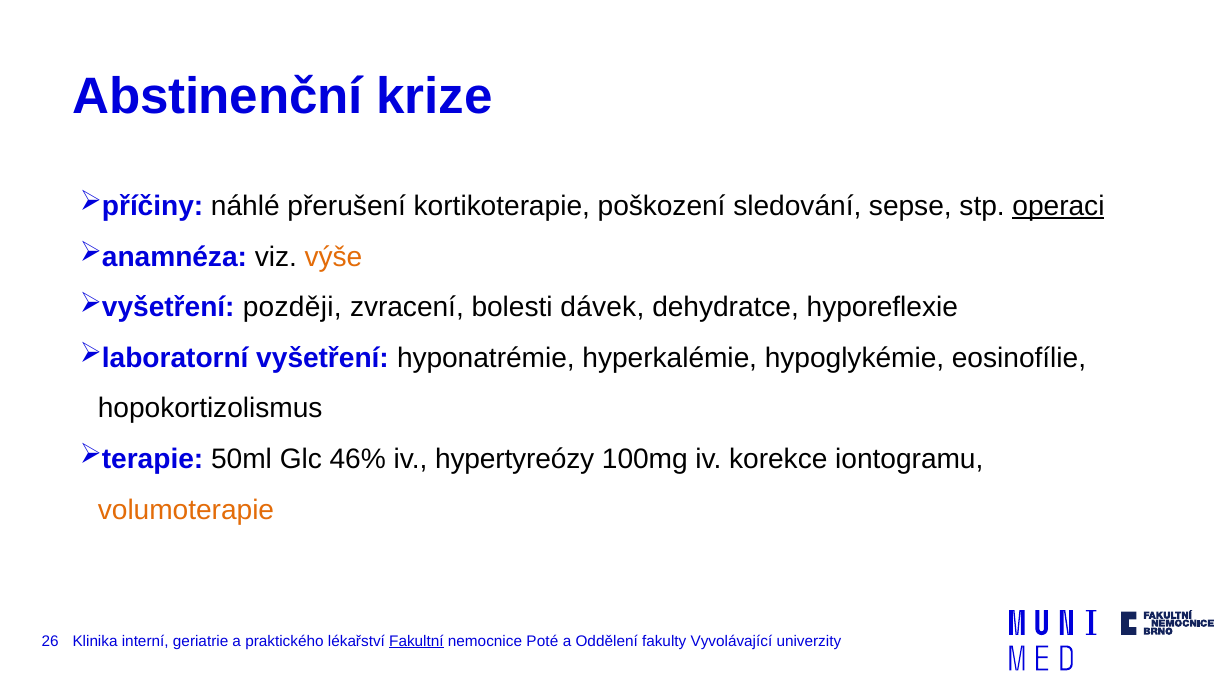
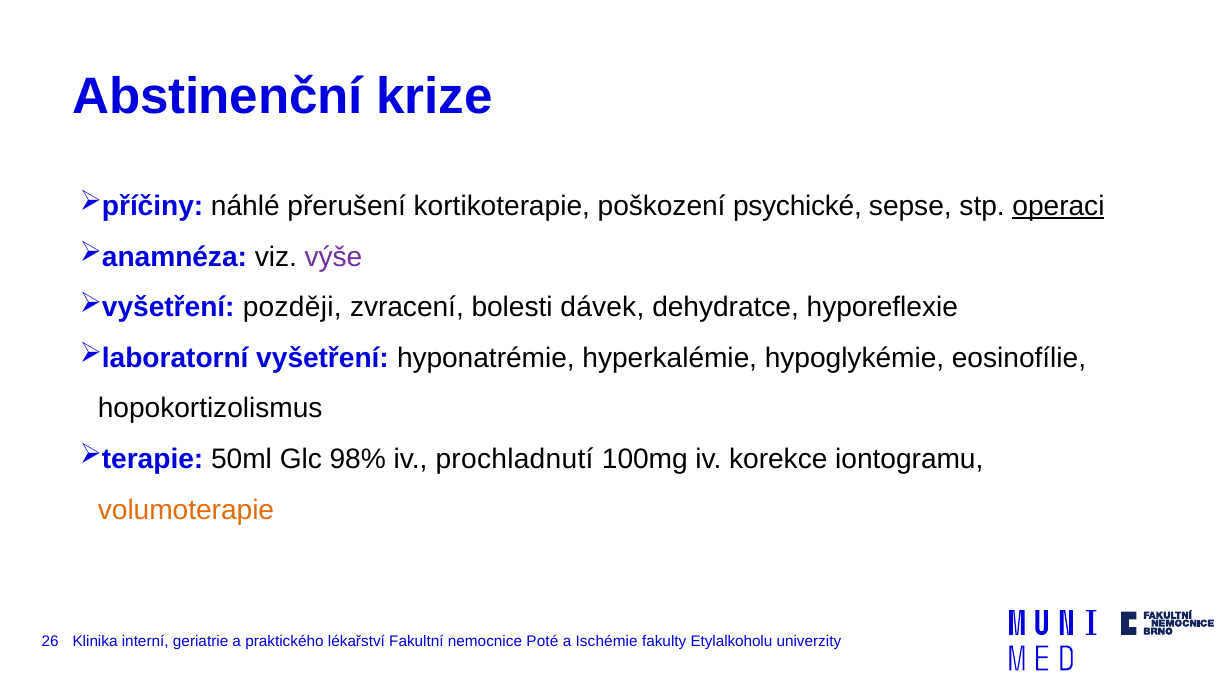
sledování: sledování -> psychické (797, 206)
výše colour: orange -> purple (333, 257)
46%: 46% -> 98% (358, 459)
hypertyreózy: hypertyreózy -> prochladnutí (514, 459)
Fakultní underline: present -> none (416, 641)
Oddělení: Oddělení -> Ischémie (607, 641)
Vyvolávající: Vyvolávající -> Etylalkoholu (731, 641)
